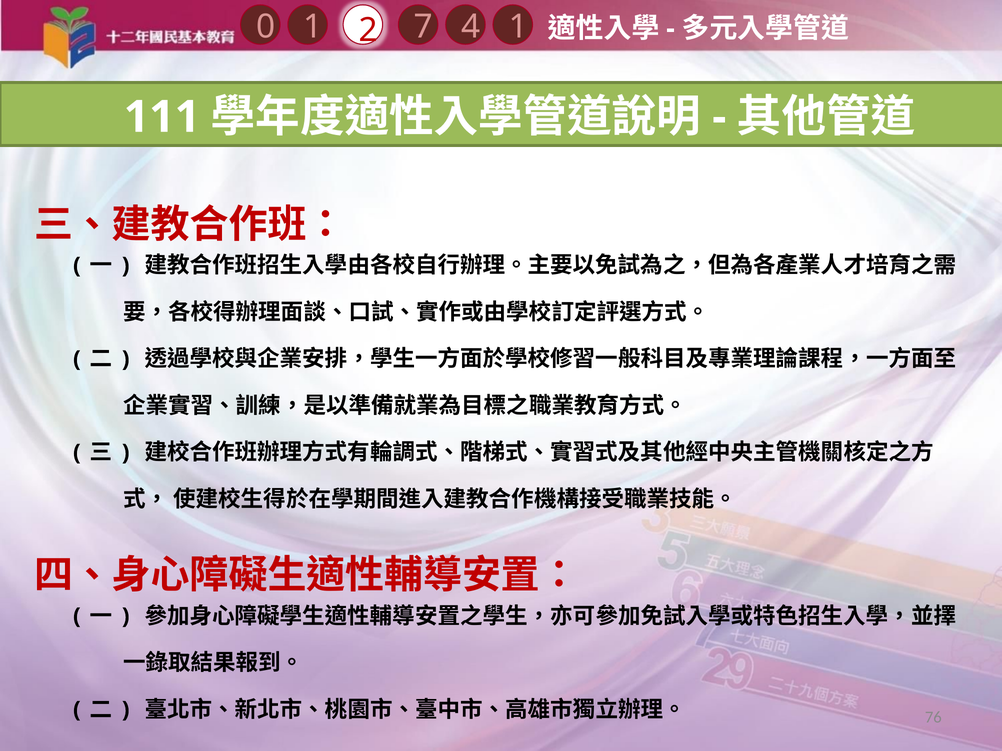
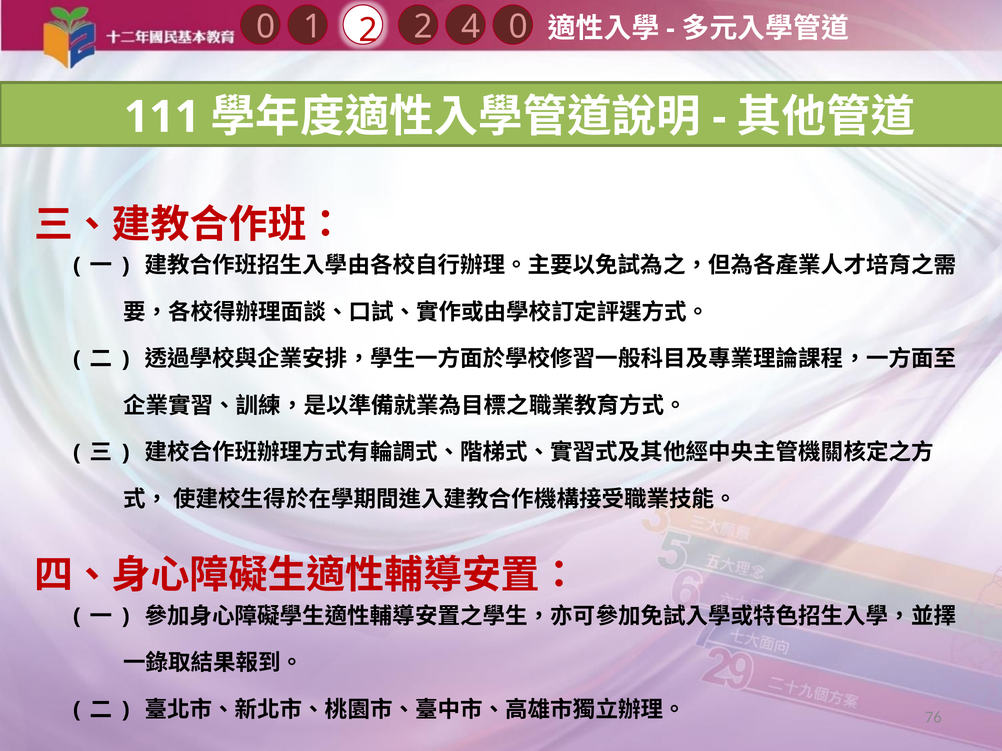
4 1: 1 -> 0 (518, 27)
2 7: 7 -> 2 (424, 27)
